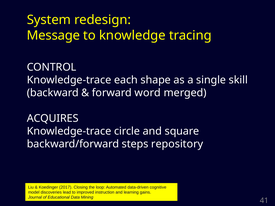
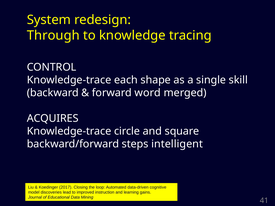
Message: Message -> Through (53, 35)
repository: repository -> intelligent (177, 144)
